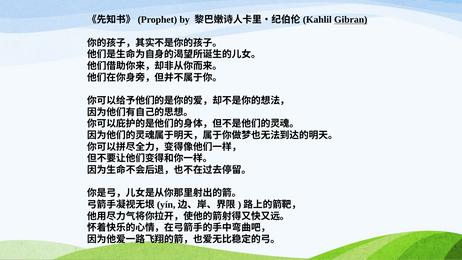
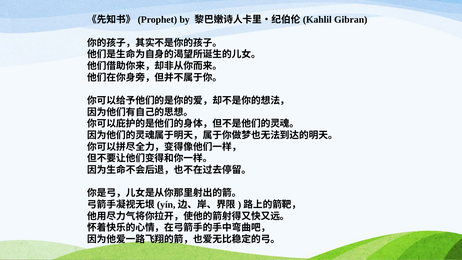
Gibran underline: present -> none (351, 20)
